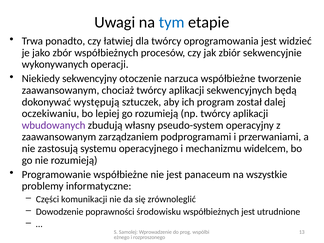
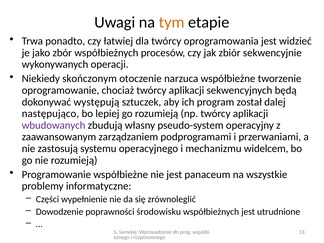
tym colour: blue -> orange (172, 22)
sekwencyjny: sekwencyjny -> skończonym (90, 79)
zaawansowanym: zaawansowanym -> oprogramowanie (61, 90)
oczekiwaniu: oczekiwaniu -> następująco (50, 114)
komunikacji: komunikacji -> wypełnienie (84, 199)
